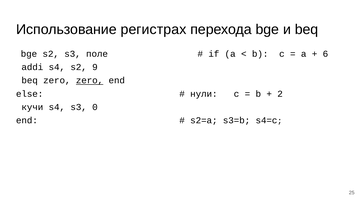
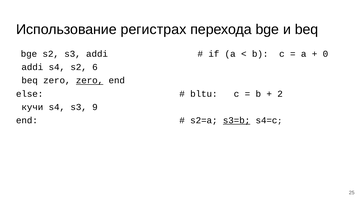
s3 поле: поле -> addi (97, 54)
6: 6 -> 0 (325, 54)
9: 9 -> 6 (95, 67)
нули: нули -> bltu (204, 94)
0: 0 -> 9 (95, 107)
s3=b underline: none -> present (237, 121)
